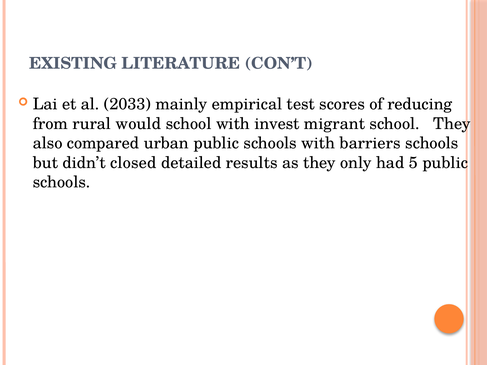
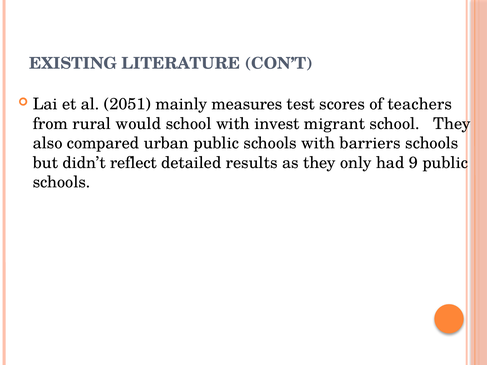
2033: 2033 -> 2051 (127, 104)
empirical: empirical -> measures (247, 104)
reducing: reducing -> teachers (420, 104)
closed: closed -> reflect (134, 163)
5: 5 -> 9 (413, 163)
